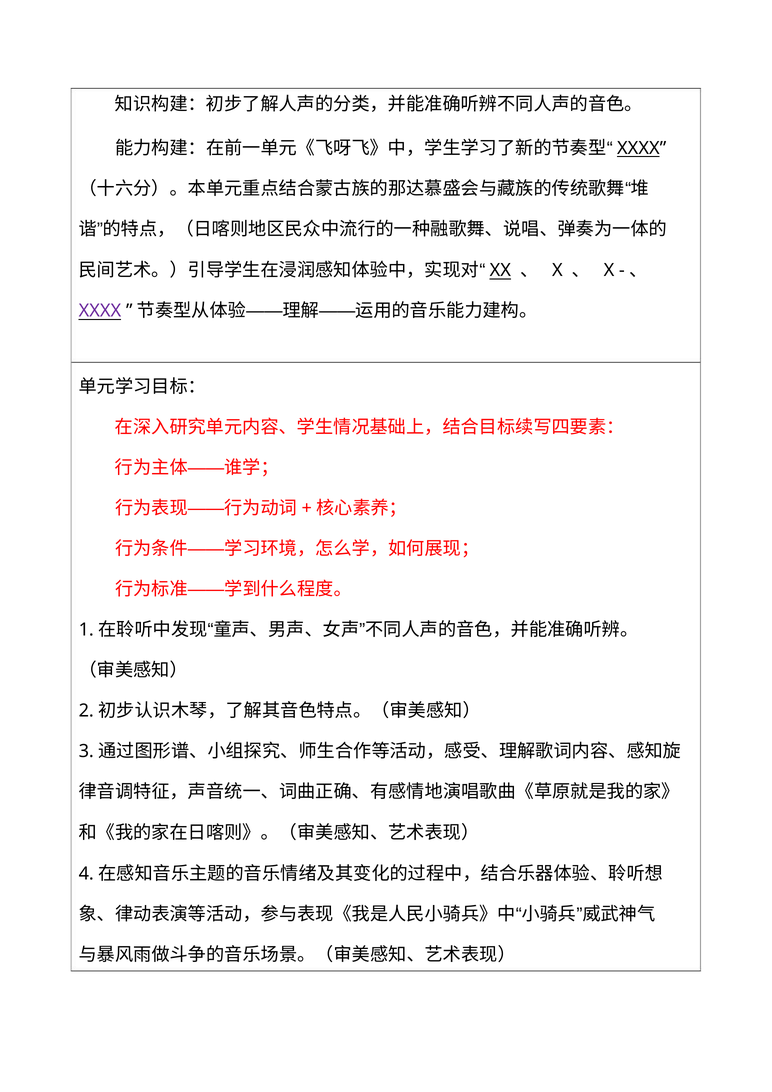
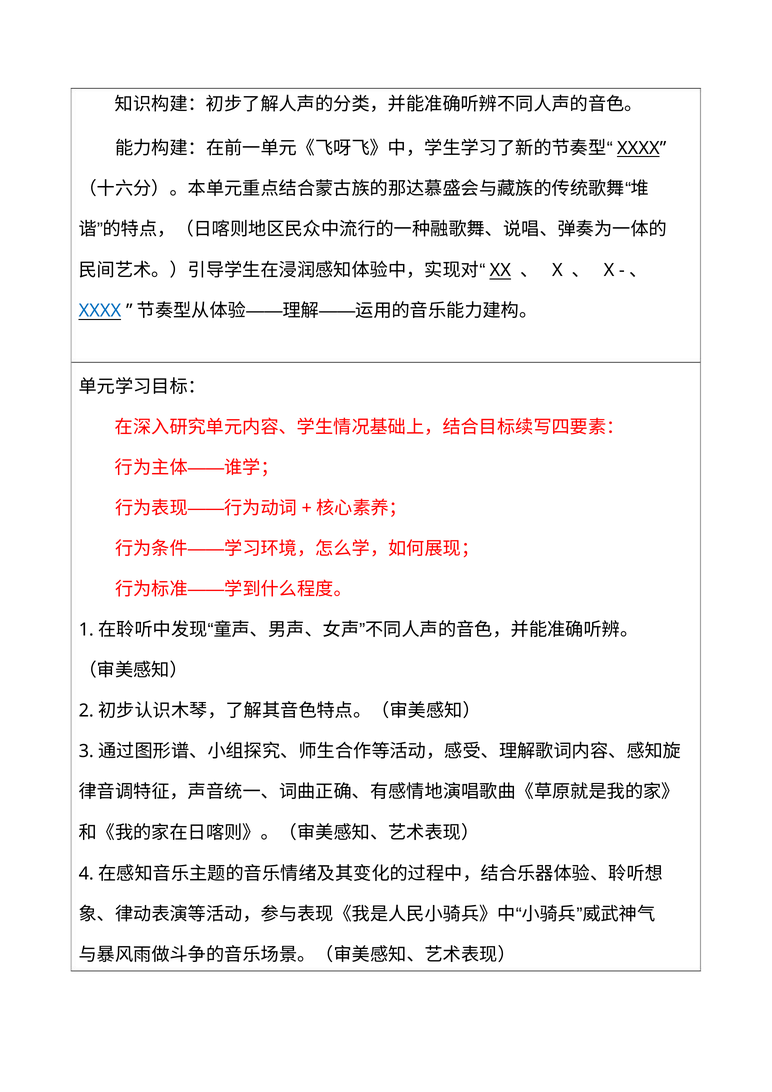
XXXX colour: purple -> blue (100, 311)
